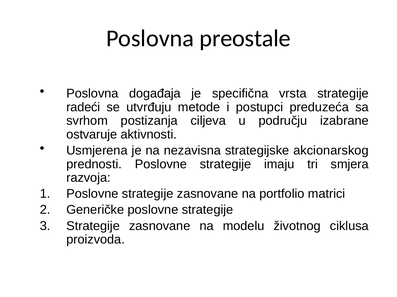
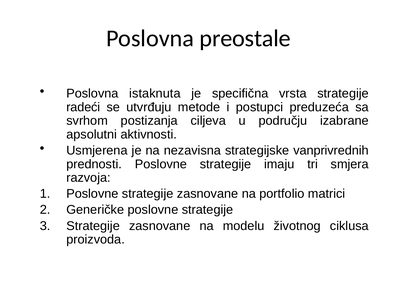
događaja: događaja -> istaknuta (155, 94)
ostvaruje: ostvaruje -> apsolutni (92, 135)
akcionarskog: akcionarskog -> vanprivrednih (331, 151)
